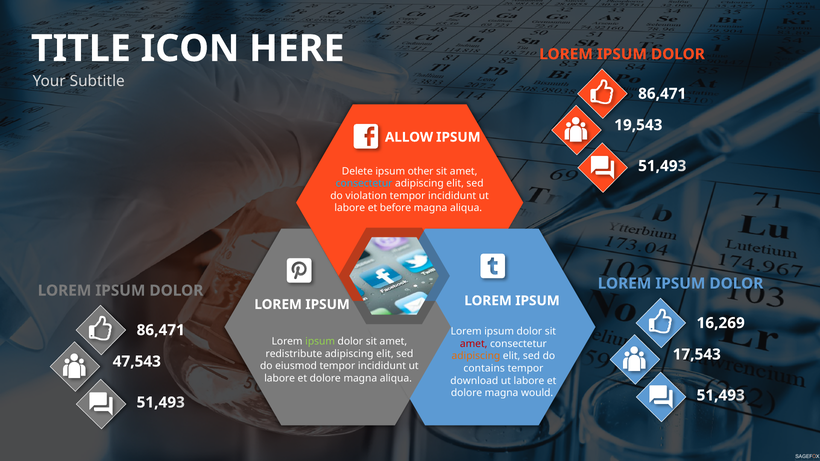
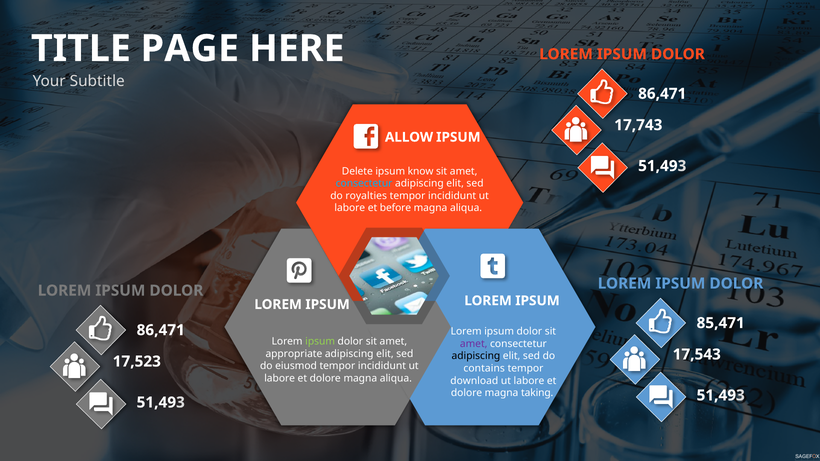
ICON: ICON -> PAGE (190, 49)
19,543: 19,543 -> 17,743 (638, 125)
other: other -> know (421, 171)
violation: violation -> royalties (366, 196)
16,269: 16,269 -> 85,471 (721, 323)
amet colour: red -> purple (474, 344)
redistribute: redistribute -> appropriate (294, 354)
adipiscing colour: orange -> black (476, 356)
47,543: 47,543 -> 17,523 (137, 362)
would: would -> taking (537, 393)
